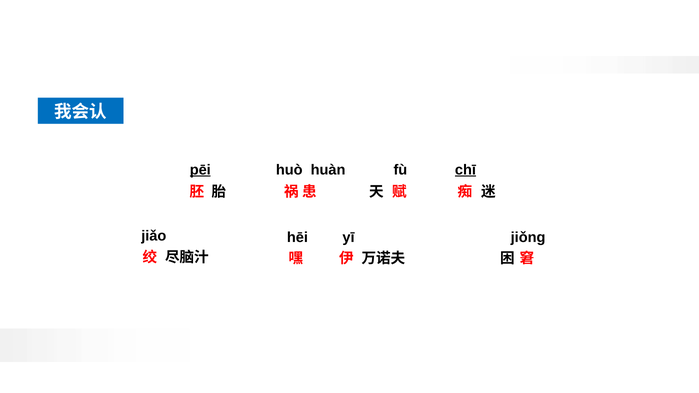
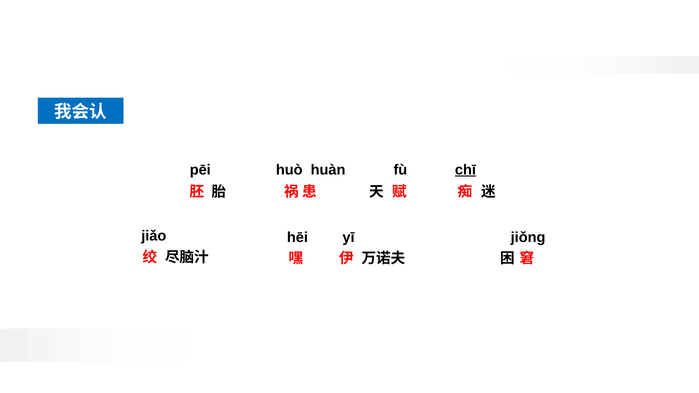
pēi underline: present -> none (200, 170)
